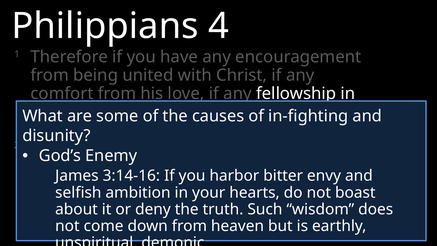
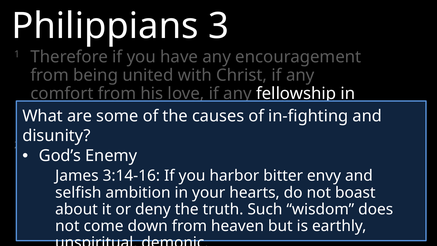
4: 4 -> 3 (219, 26)
